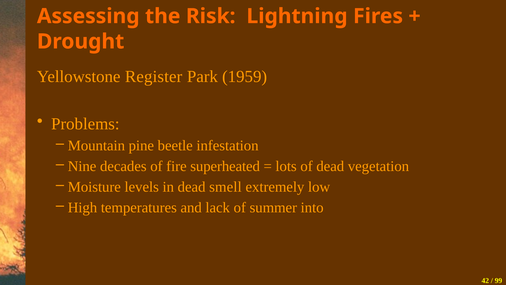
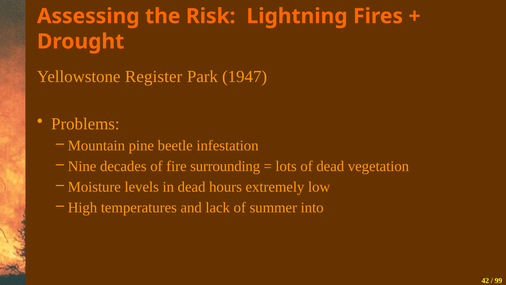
1959: 1959 -> 1947 (245, 76)
superheated: superheated -> surrounding (225, 166)
smell: smell -> hours (226, 187)
